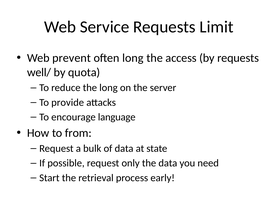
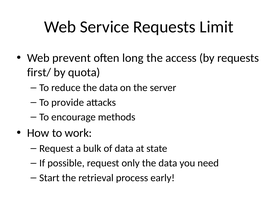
well/: well/ -> first/ (39, 72)
reduce the long: long -> data (109, 88)
language: language -> methods (117, 117)
from: from -> work (78, 133)
